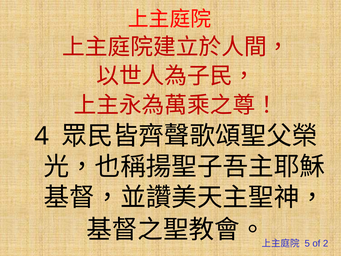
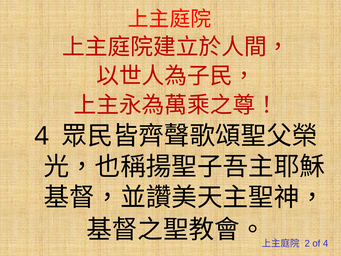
5: 5 -> 2 (307, 243)
of 2: 2 -> 4 (326, 243)
